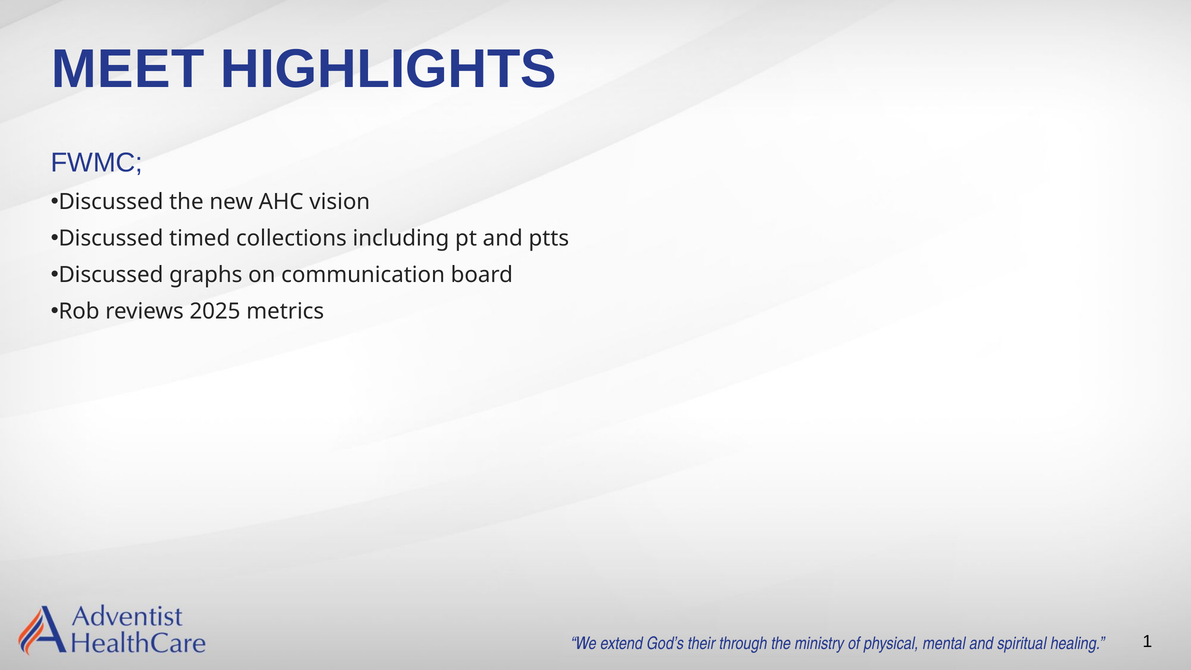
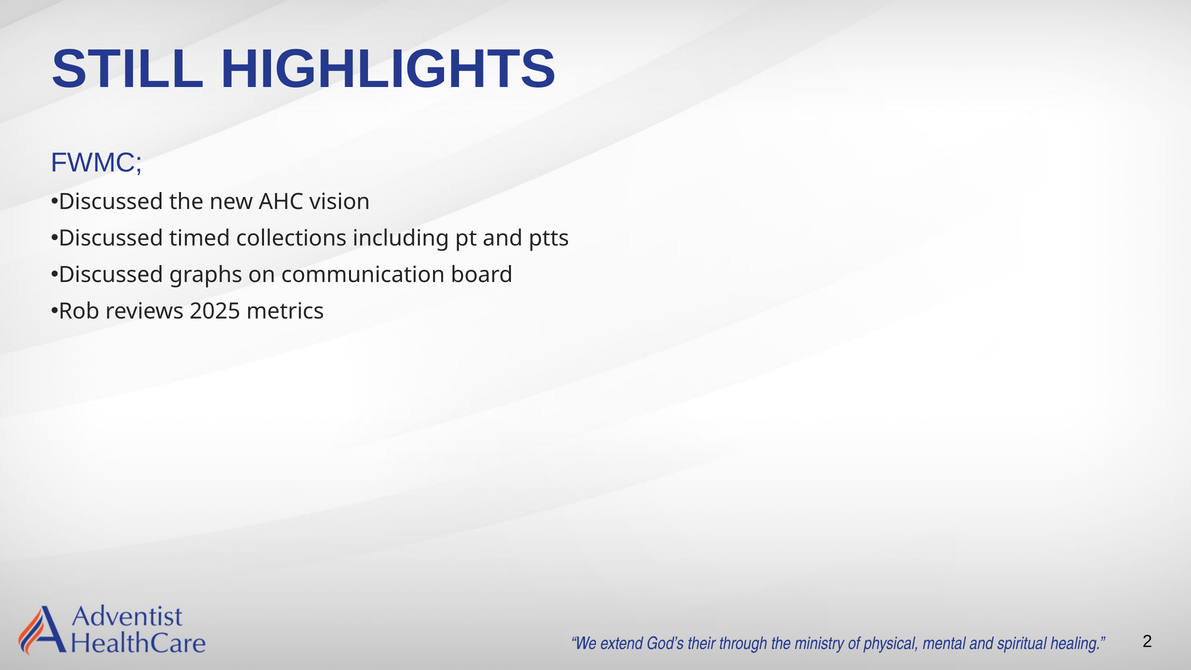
MEET: MEET -> STILL (128, 69)
1: 1 -> 2 (1147, 642)
